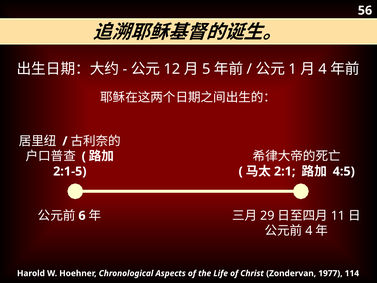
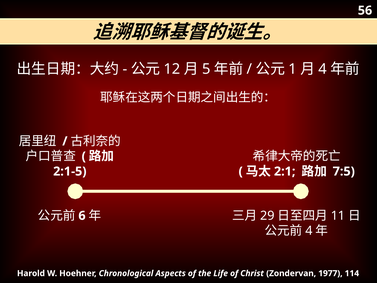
4:5: 4:5 -> 7:5 (344, 171)
